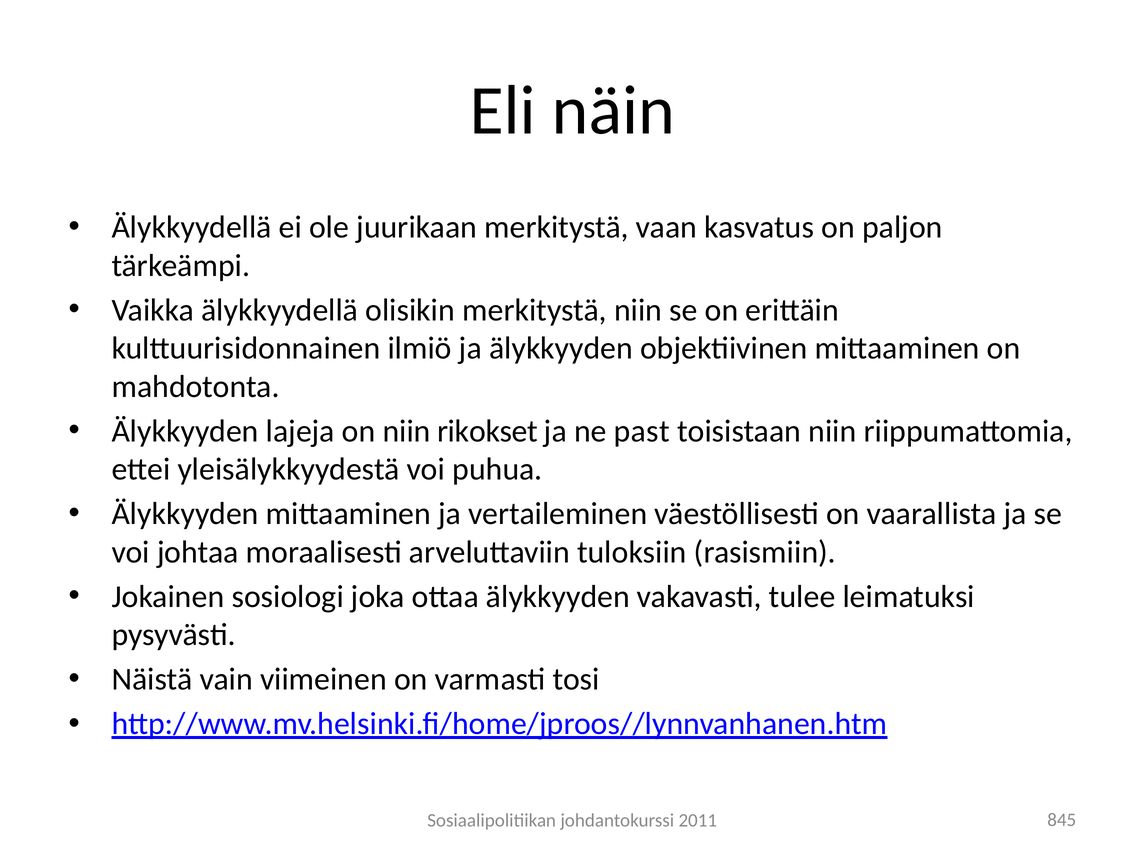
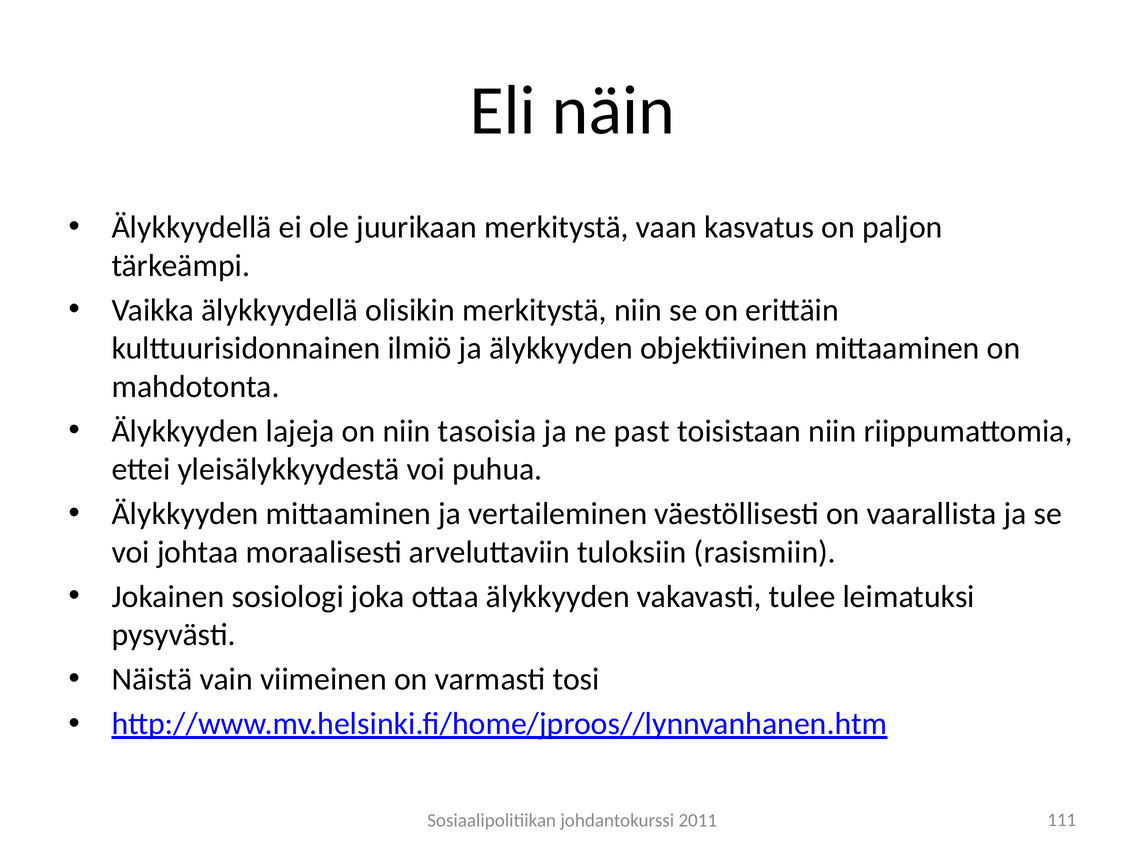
rikokset: rikokset -> tasoisia (487, 431)
845: 845 -> 111 (1062, 820)
